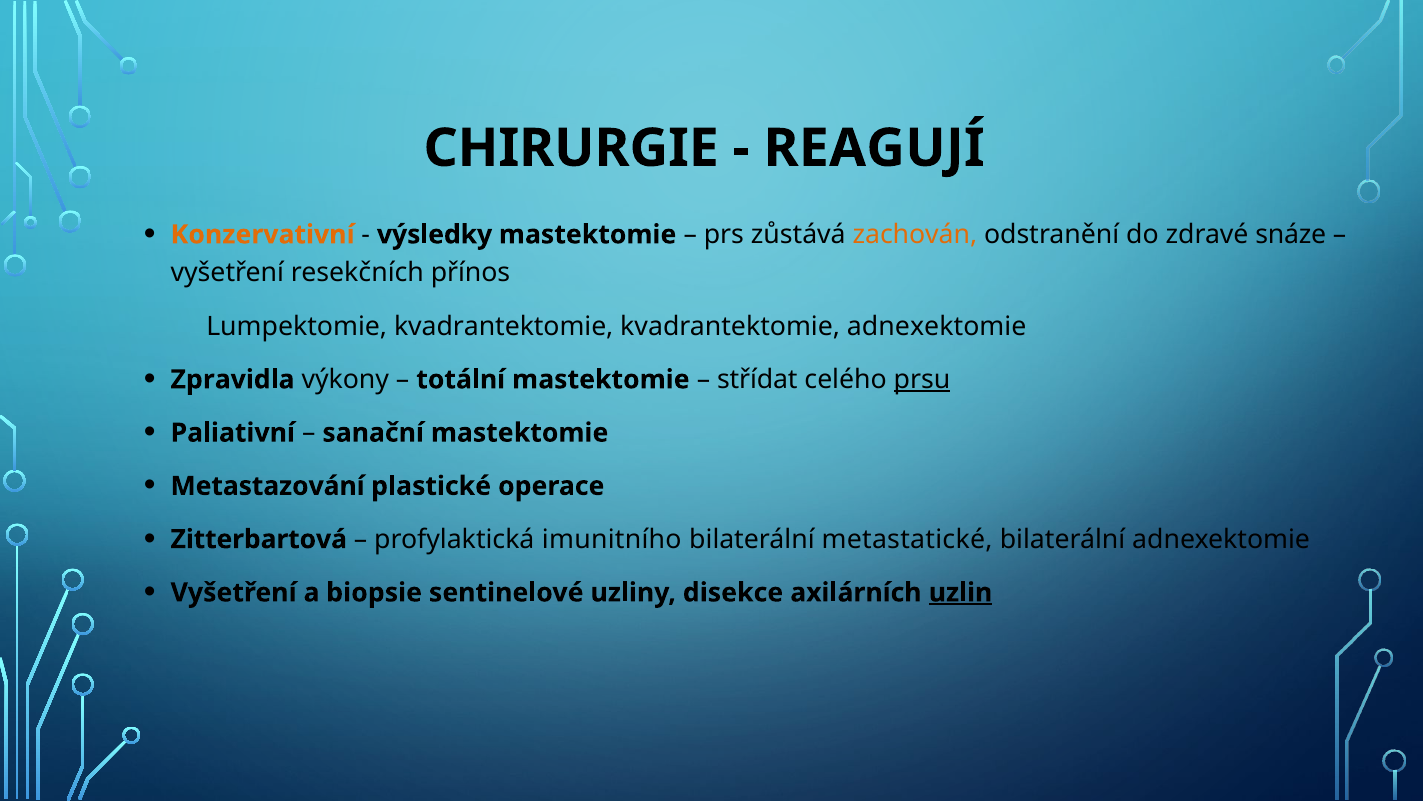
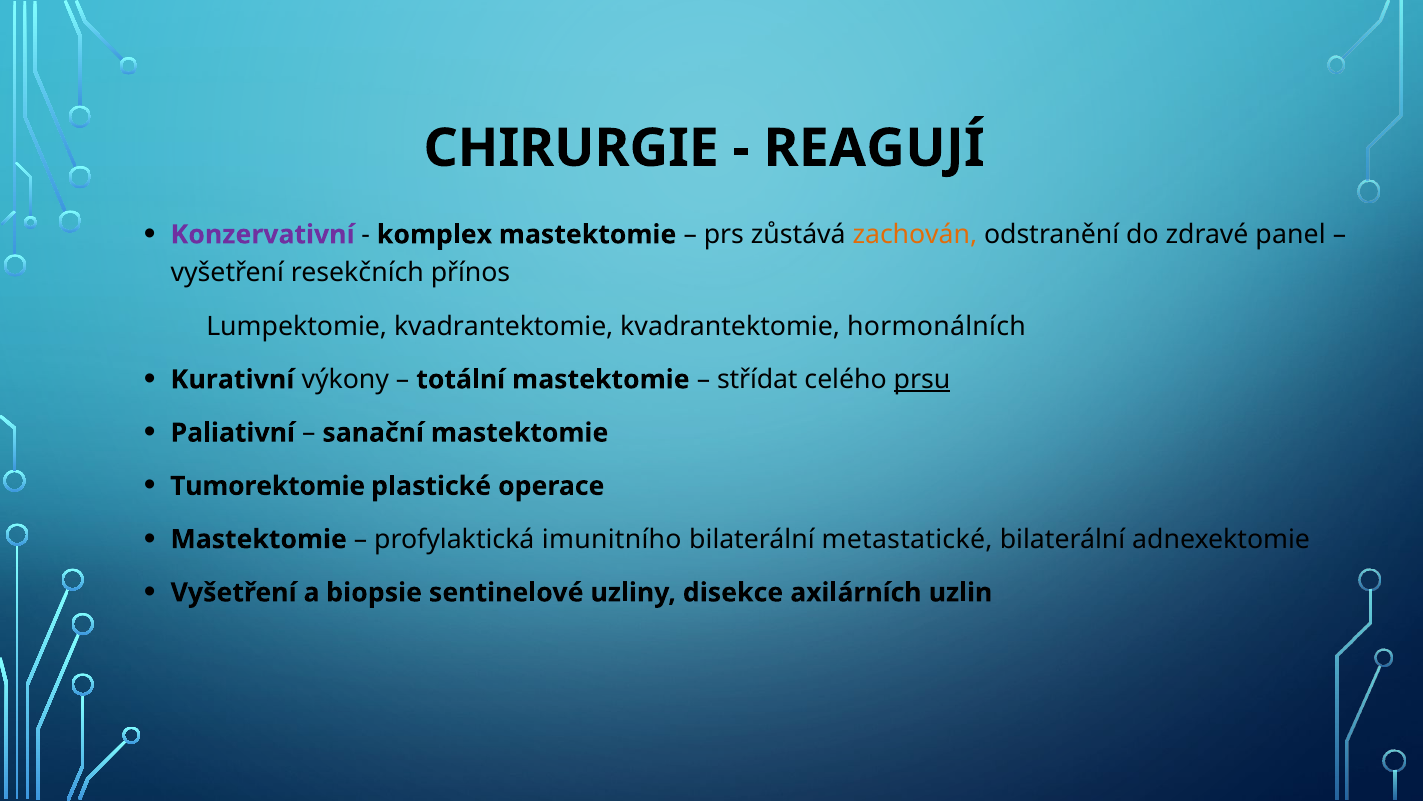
Konzervativní colour: orange -> purple (263, 234)
výsledky: výsledky -> komplex (434, 234)
snáze: snáze -> panel (1291, 234)
kvadrantektomie adnexektomie: adnexektomie -> hormonálních (937, 326)
Zpravidla: Zpravidla -> Kurativní (232, 379)
Metastazování: Metastazování -> Tumorektomie (268, 486)
Zitterbartová: Zitterbartová -> Mastektomie (259, 539)
uzlin underline: present -> none (960, 592)
